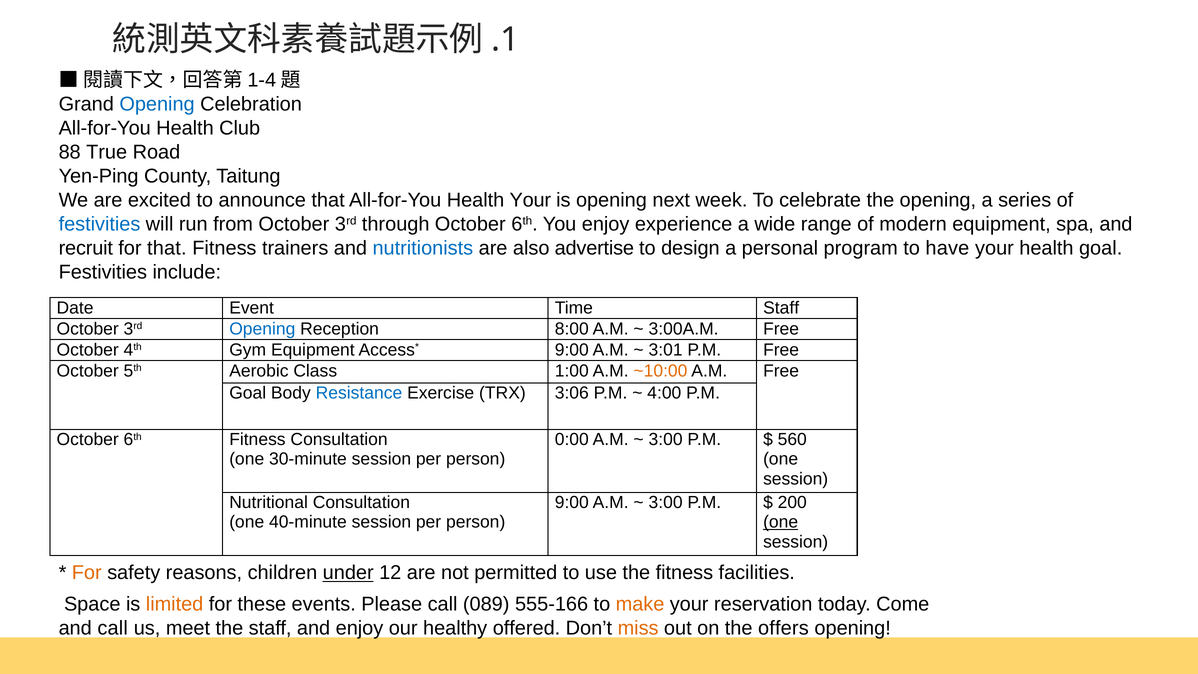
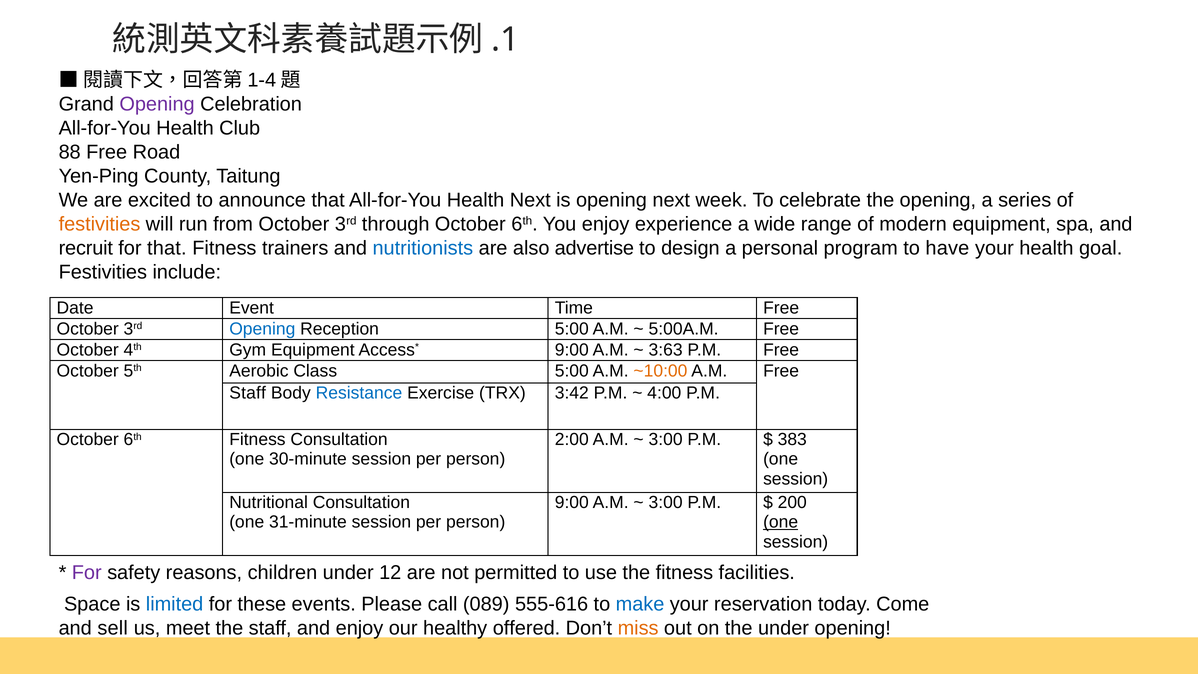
Opening colour: blue -> purple (157, 104)
88 True: True -> Free (107, 152)
Health Your: Your -> Next (530, 200)
festivities colour: blue -> orange (100, 224)
Time Staff: Staff -> Free (781, 308)
Reception 8:00: 8:00 -> 5:00 (572, 329)
3:00A.M: 3:00A.M -> 5:00A.M (684, 329)
3:01: 3:01 -> 3:63 (666, 350)
Class 1:00: 1:00 -> 5:00 (572, 371)
Goal: Goal -> Staff (248, 393)
3:06: 3:06 -> 3:42 (572, 393)
0:00: 0:00 -> 2:00 (572, 439)
560: 560 -> 383 (792, 439)
40-minute: 40-minute -> 31-minute (308, 522)
For colour: orange -> purple (87, 573)
under underline: present -> none (348, 573)
limited colour: orange -> blue (175, 604)
555-166: 555-166 -> 555-616 (552, 604)
make colour: orange -> blue (640, 604)
and call: call -> sell (113, 628)
the offers: offers -> under (784, 628)
